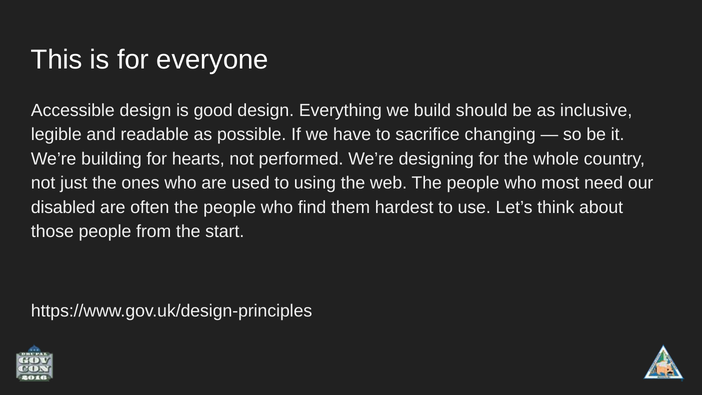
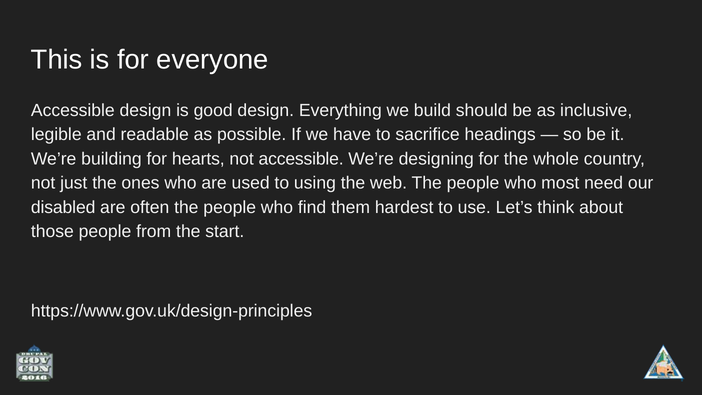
changing: changing -> headings (500, 135)
not performed: performed -> accessible (301, 159)
